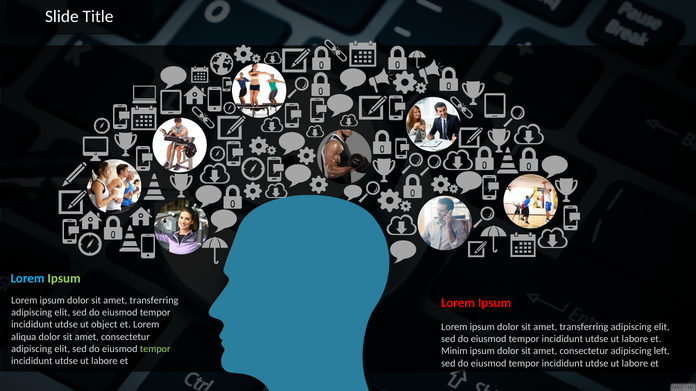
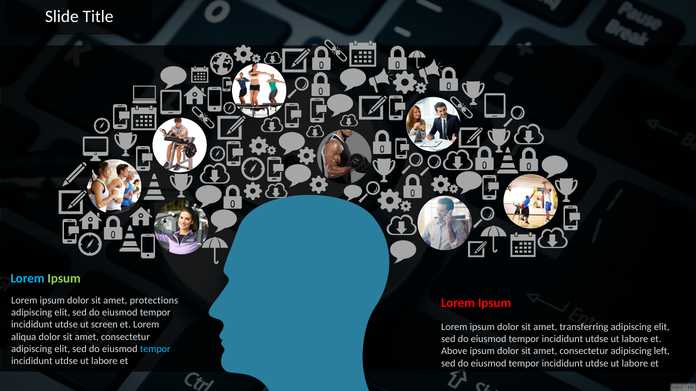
transferring: transferring -> protections (154, 301)
object: object -> screen (104, 325)
tempor colour: light green -> light blue (155, 349)
Minim: Minim -> Above (454, 352)
